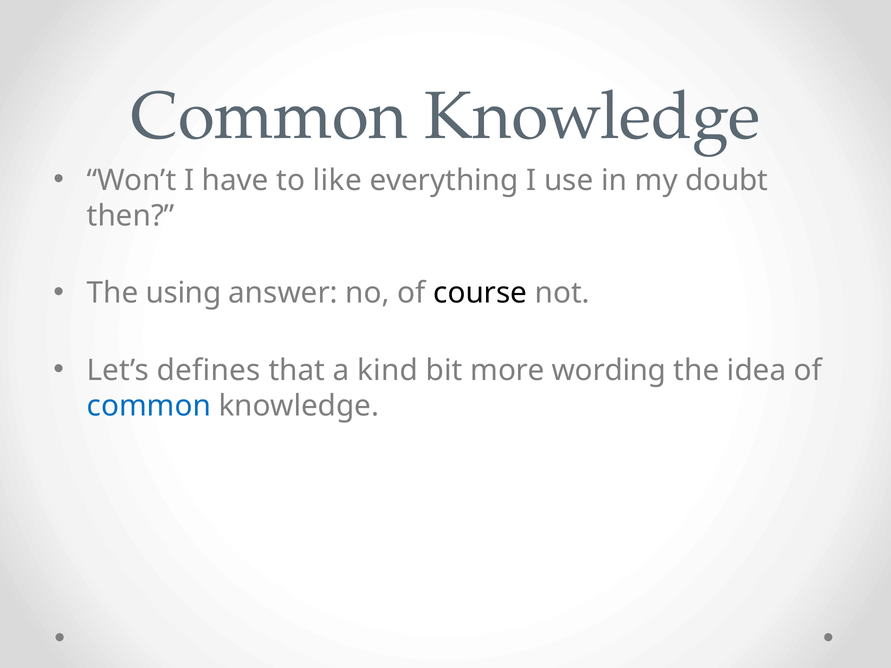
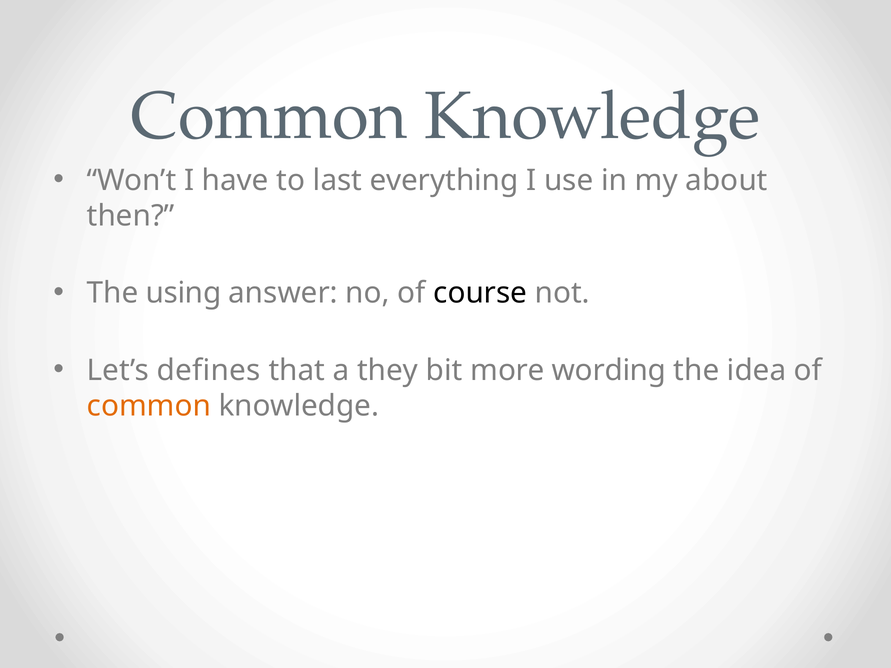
like: like -> last (337, 180)
doubt: doubt -> about (727, 180)
kind: kind -> they (388, 370)
common colour: blue -> orange (149, 406)
